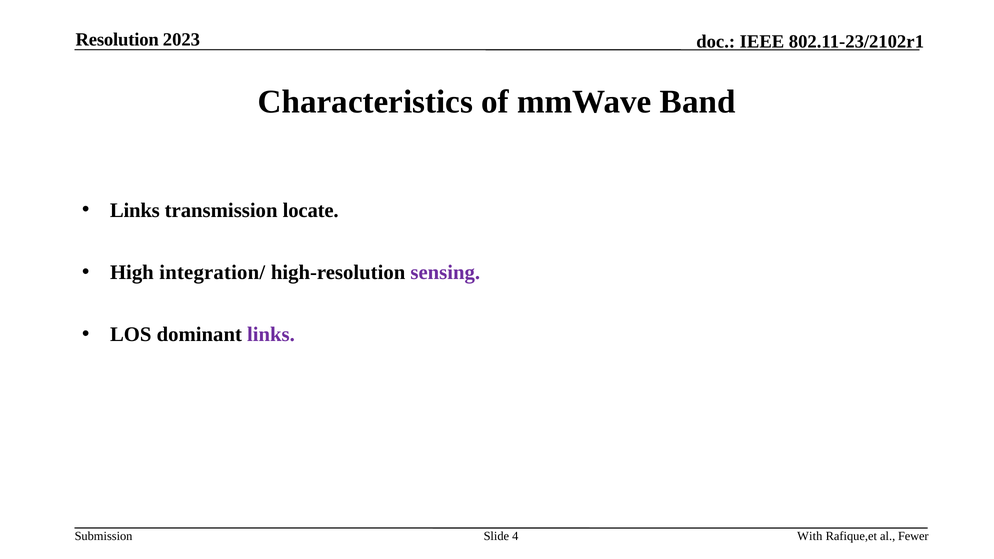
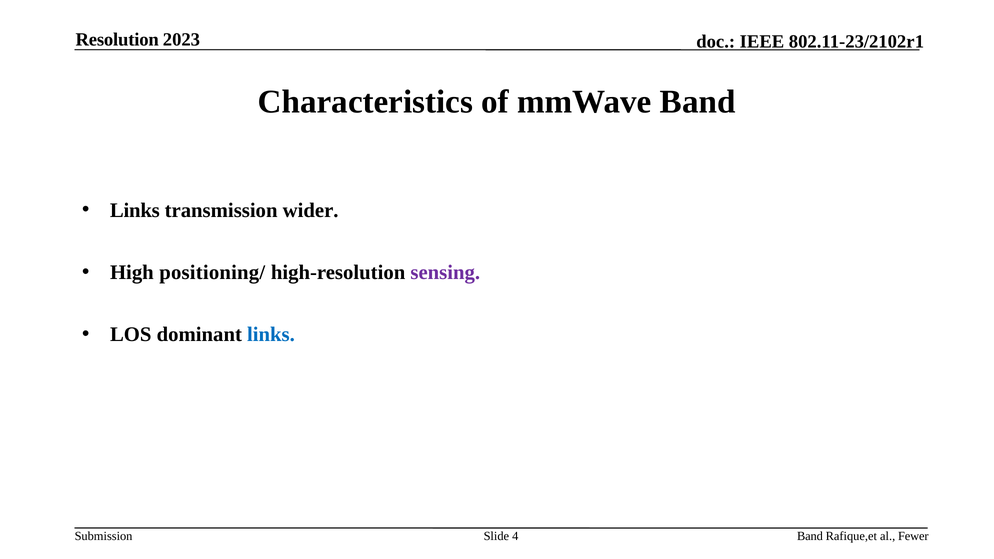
locate: locate -> wider (311, 210)
integration/: integration/ -> positioning/ (212, 272)
links colour: purple -> blue (271, 335)
With: With -> Band (810, 536)
